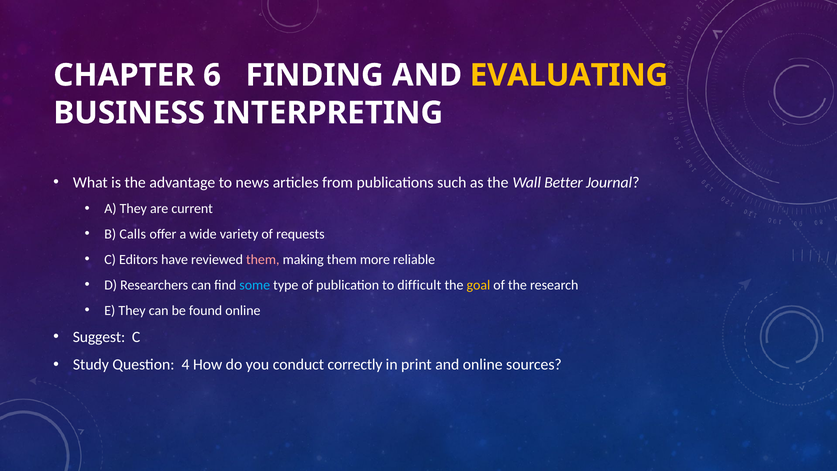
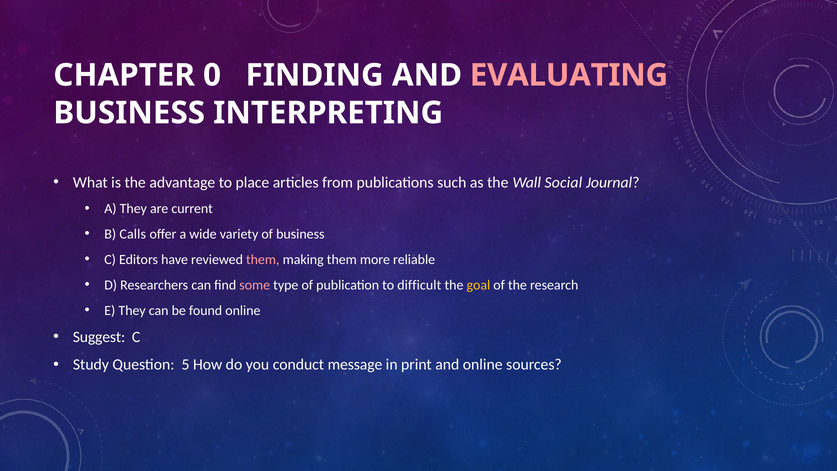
6: 6 -> 0 (212, 75)
EVALUATING colour: yellow -> pink (569, 75)
news: news -> place (252, 182)
Better: Better -> Social (563, 182)
of requests: requests -> business (300, 234)
some colour: light blue -> pink (255, 285)
4: 4 -> 5 (186, 365)
correctly: correctly -> message (355, 365)
